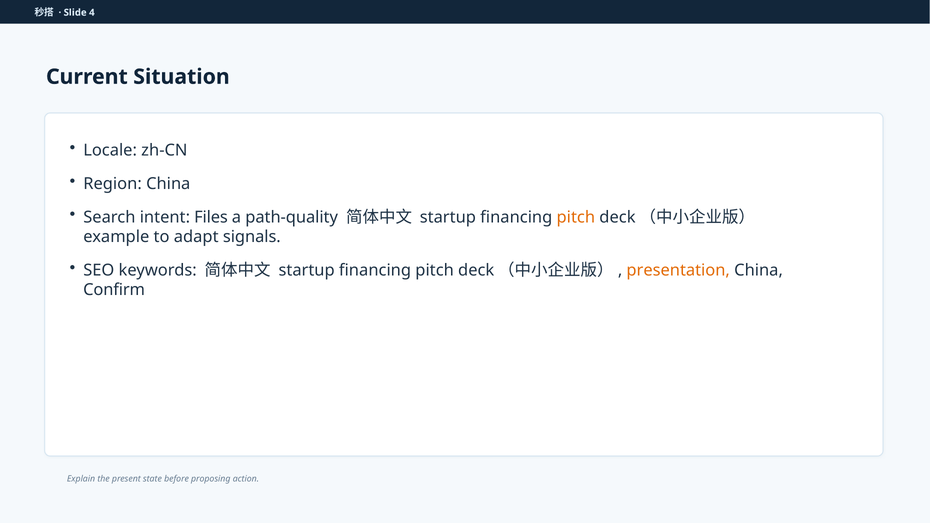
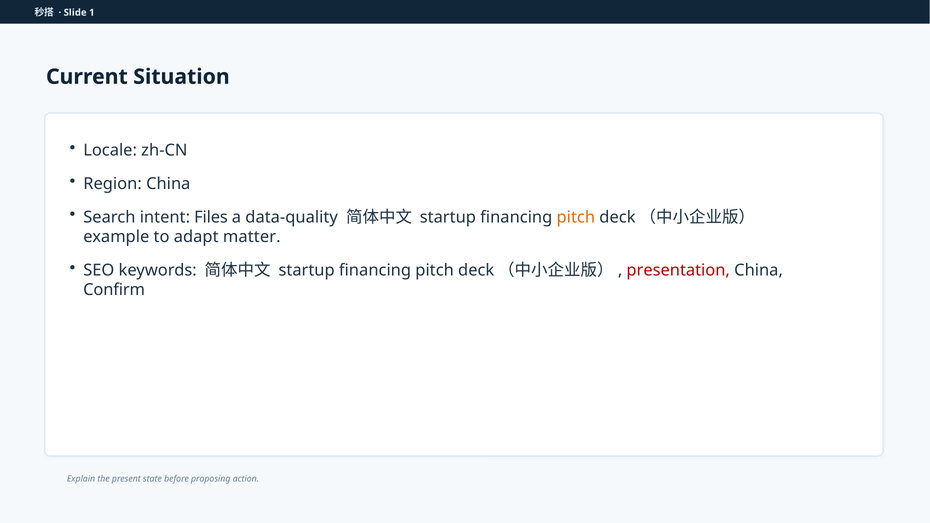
4: 4 -> 1 (92, 13)
path-quality: path-quality -> data-quality (292, 217)
signals: signals -> matter (252, 237)
presentation colour: orange -> red (678, 270)
